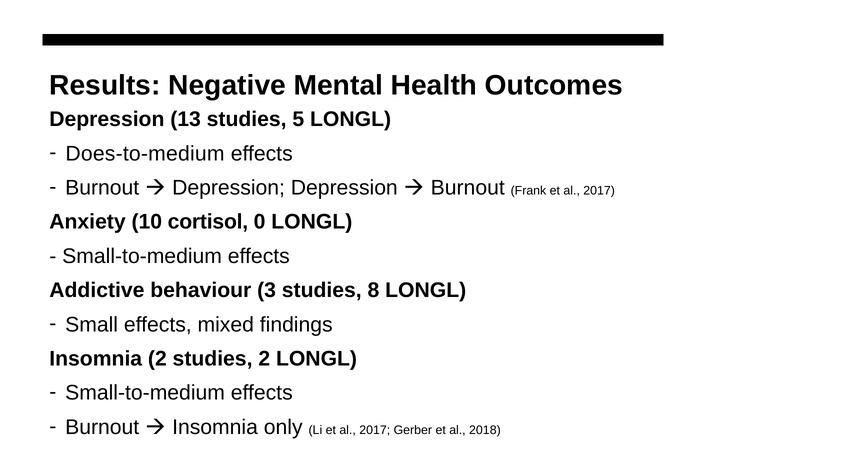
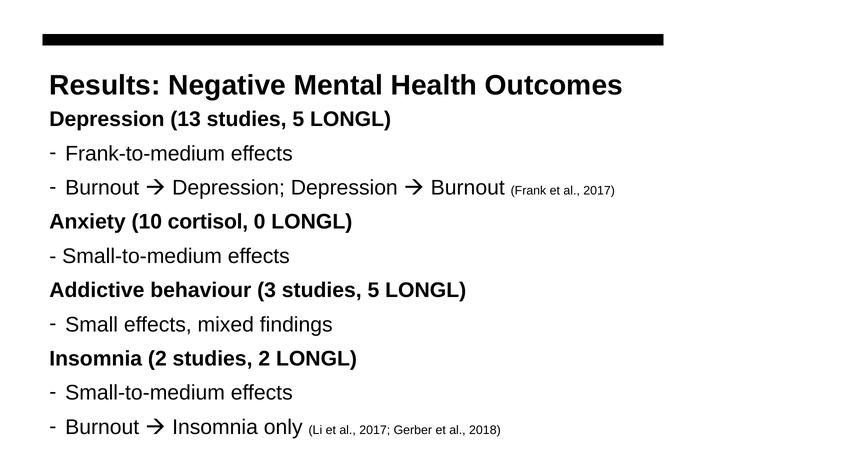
Does-to-medium: Does-to-medium -> Frank-to-medium (145, 154)
3 studies 8: 8 -> 5 (373, 290)
